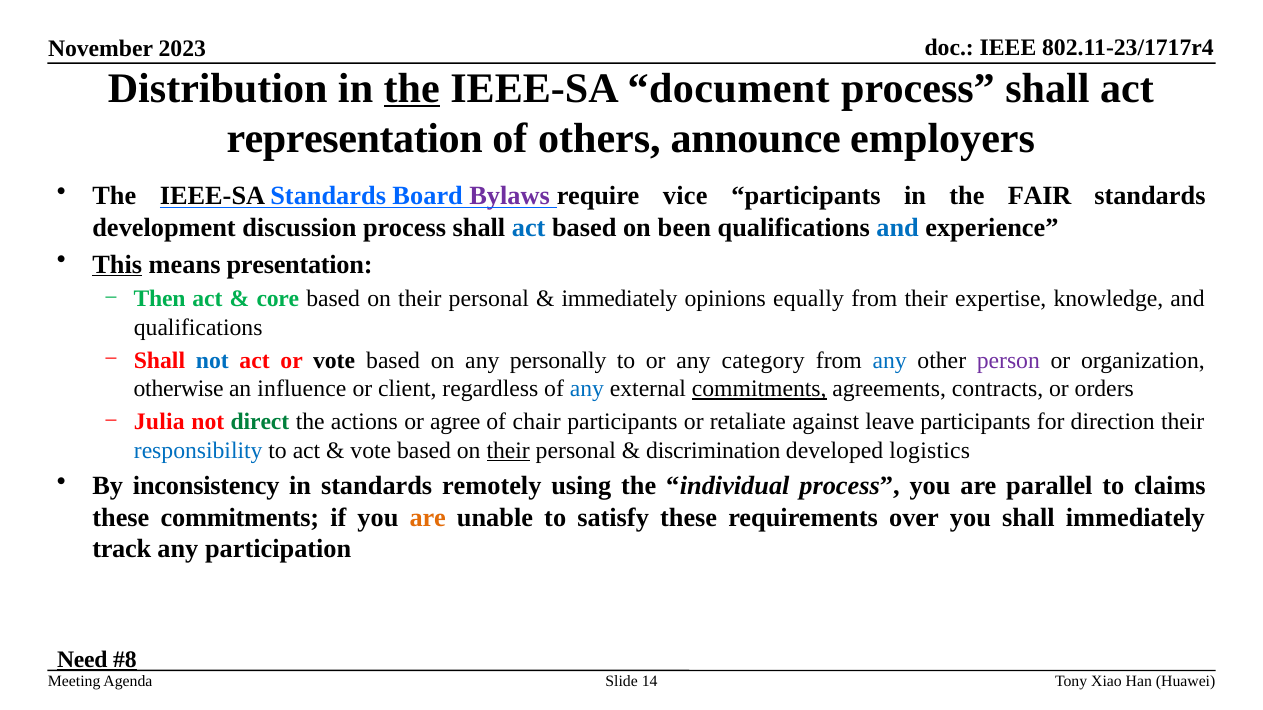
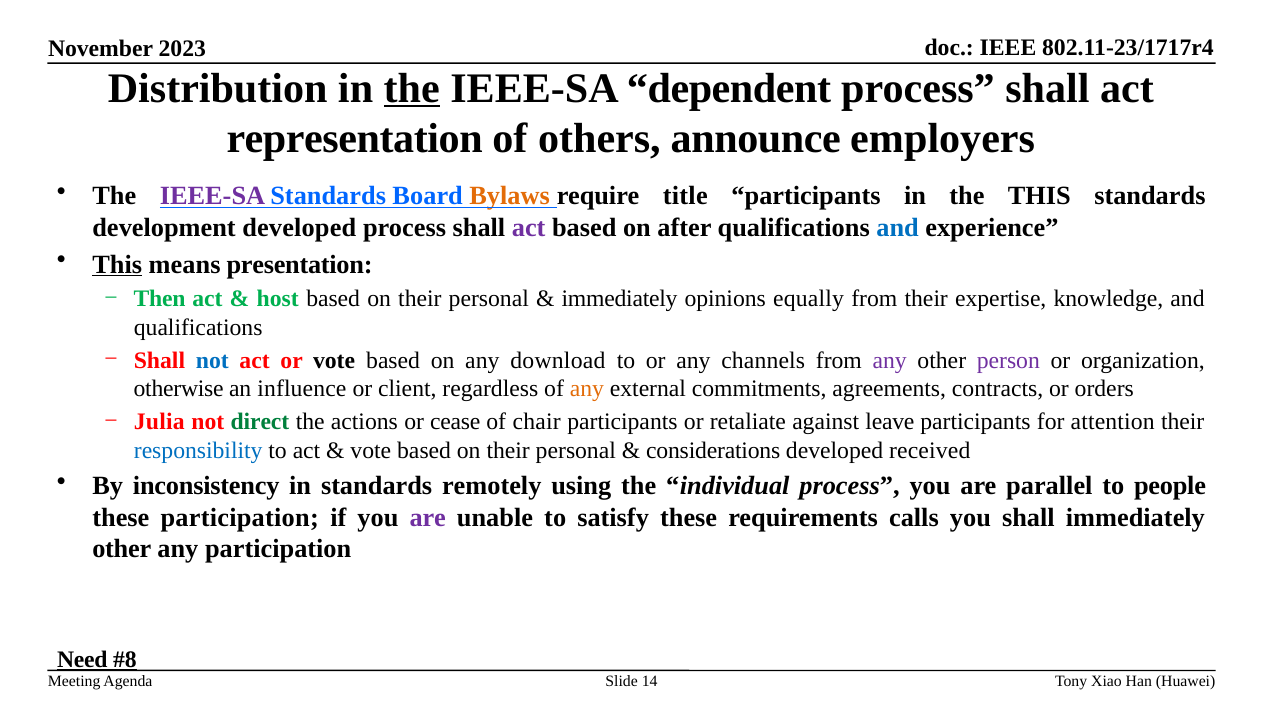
document: document -> dependent (729, 88)
IEEE-SA colour: black -> purple (213, 196)
Bylaws colour: purple -> orange (510, 196)
vice: vice -> title (685, 196)
the FAIR: FAIR -> THIS (1039, 196)
development discussion: discussion -> developed (299, 228)
act colour: blue -> purple (529, 228)
been: been -> after (684, 228)
core: core -> host (278, 299)
personally: personally -> download (558, 361)
category: category -> channels (763, 361)
any colour: blue -> purple (890, 361)
any colour: blue -> orange (587, 389)
commitments underline: present -> none (759, 389)
agree: agree -> cease (455, 422)
direction: direction -> attention (1113, 422)
their underline: present -> none (508, 451)
discrimination: discrimination -> considerations (713, 451)
logistics: logistics -> received (930, 451)
claims: claims -> people (1170, 486)
these commitments: commitments -> participation (240, 518)
are colour: orange -> purple (428, 518)
over: over -> calls (914, 518)
track: track -> other (122, 549)
